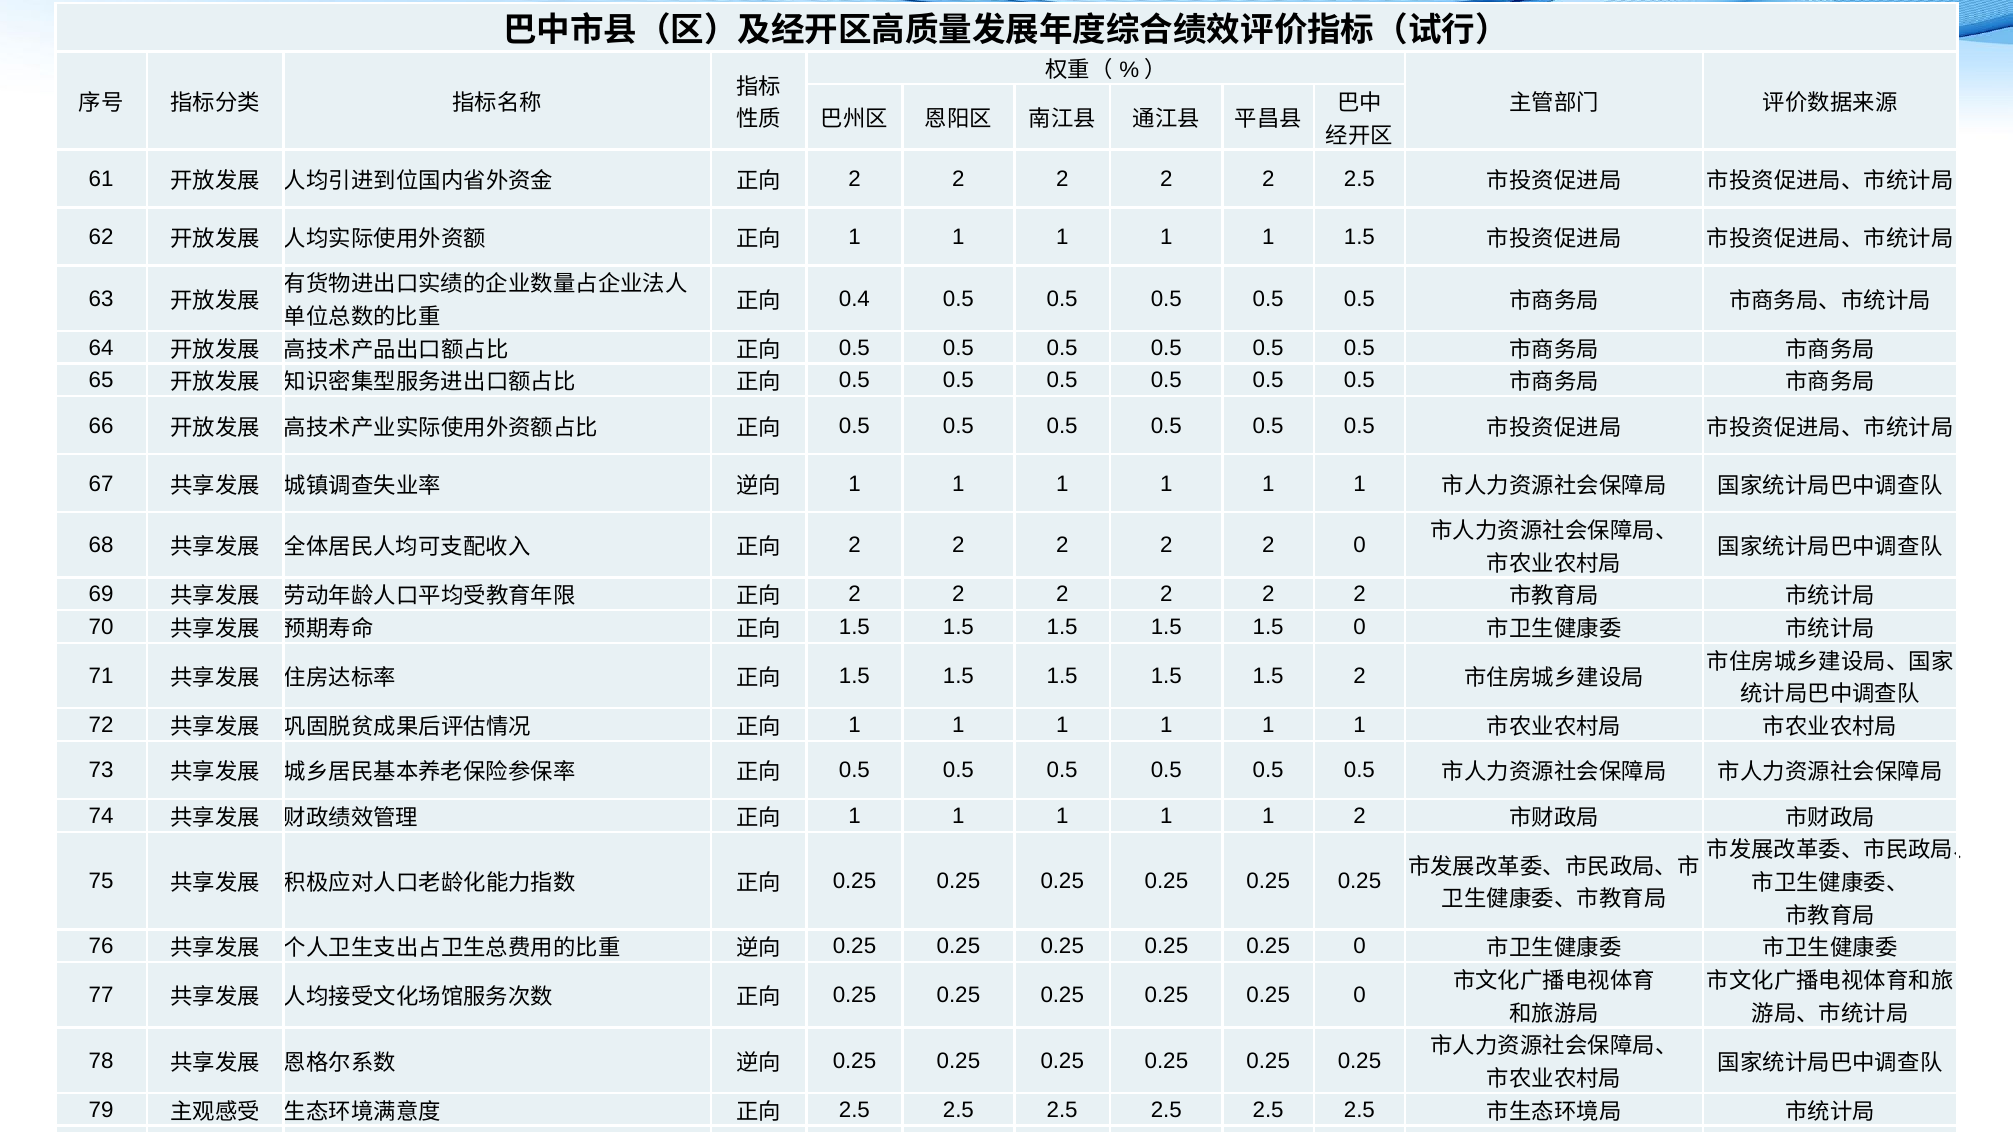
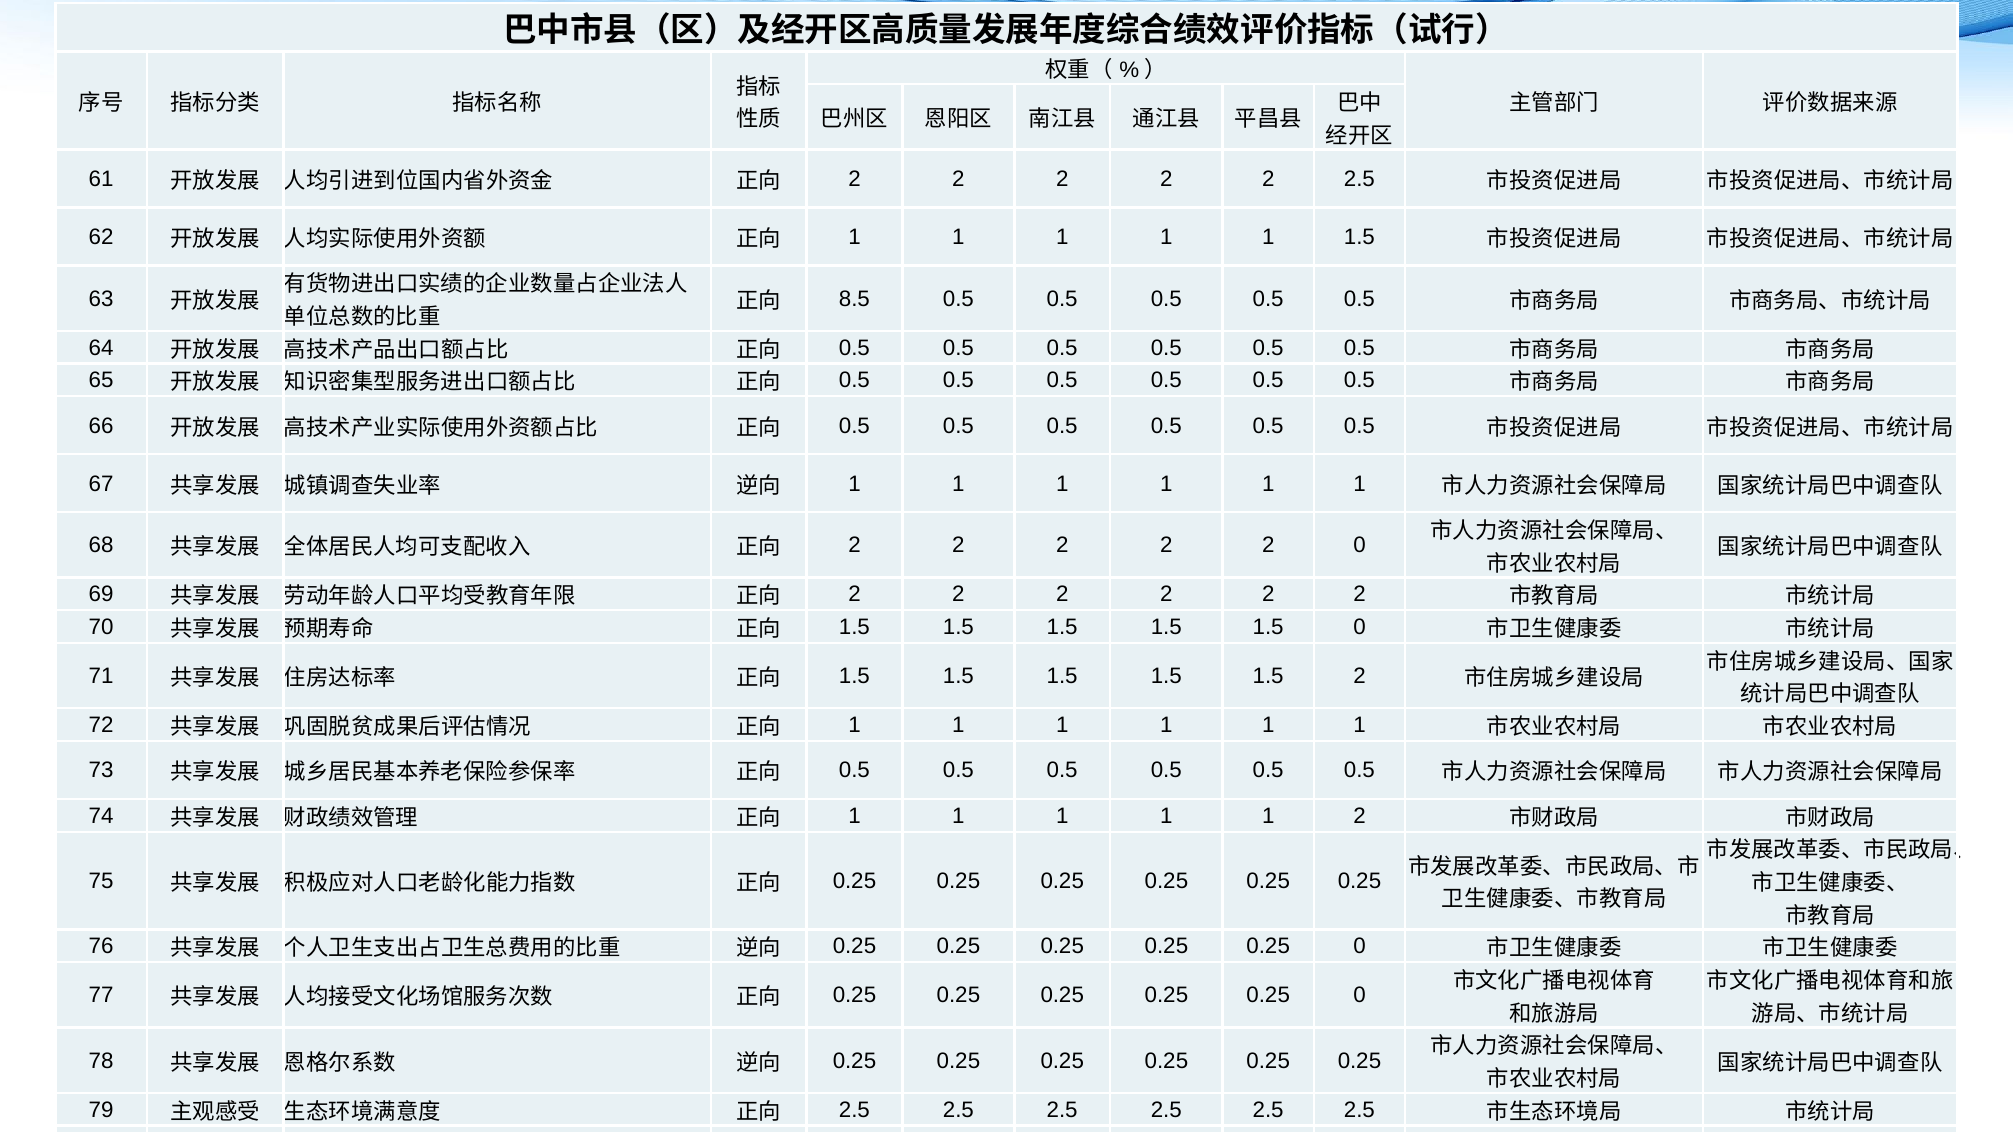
0.4: 0.4 -> 8.5 (854, 299)
